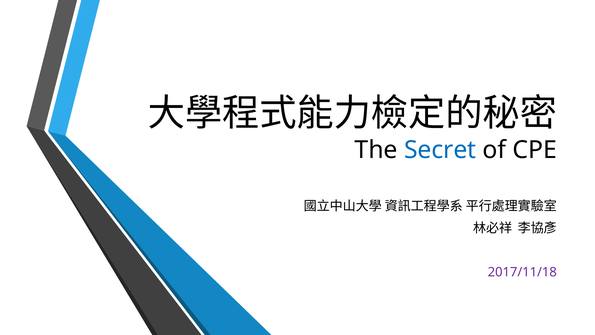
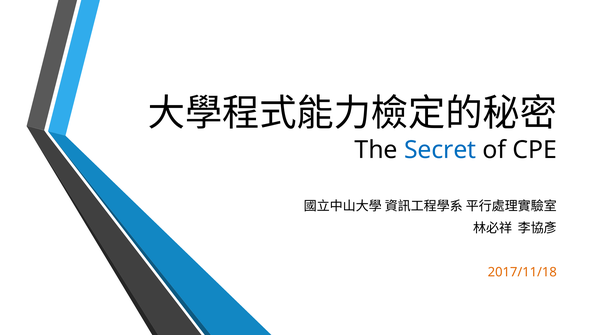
2017/11/18 colour: purple -> orange (522, 272)
